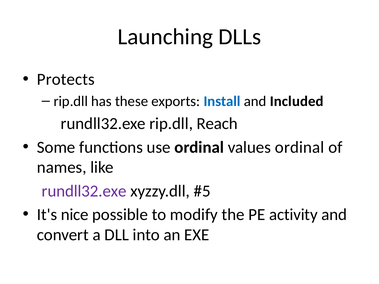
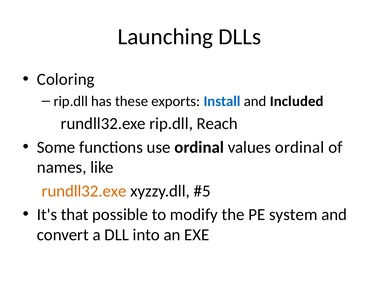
Protects: Protects -> Coloring (66, 80)
rundll32.exe colour: purple -> orange (84, 191)
nice: nice -> that (75, 215)
activity: activity -> system (293, 215)
